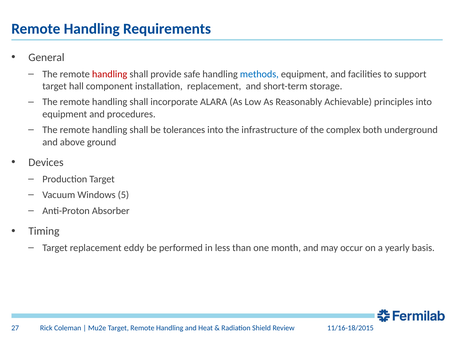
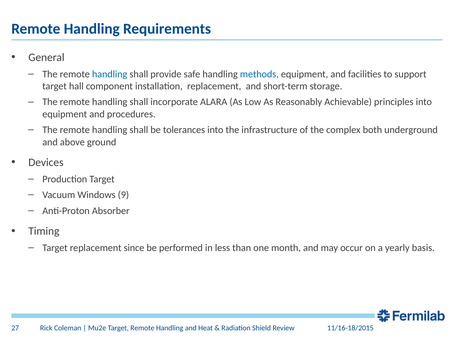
handling colour: red -> blue (110, 74)
5: 5 -> 9 (123, 195)
eddy: eddy -> since (134, 248)
